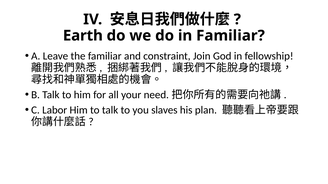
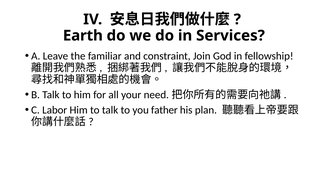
in Familiar: Familiar -> Services (230, 36)
slaves: slaves -> father (164, 110)
